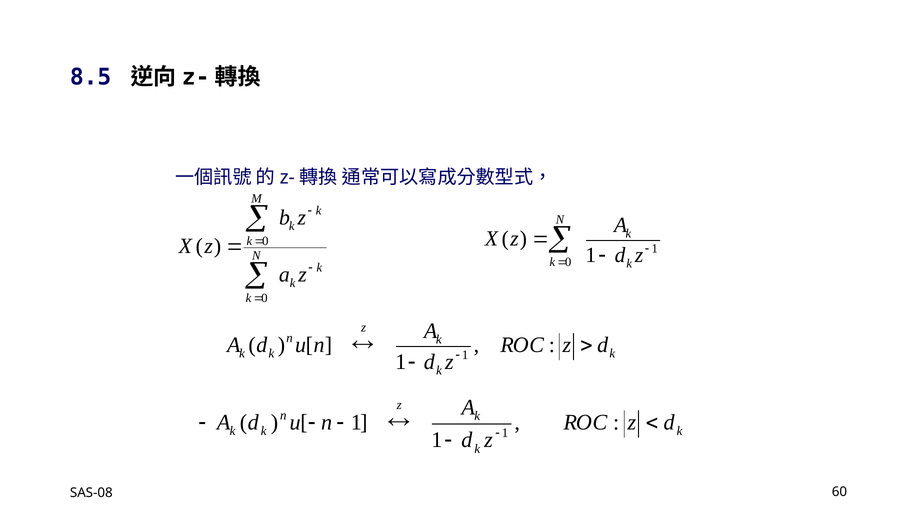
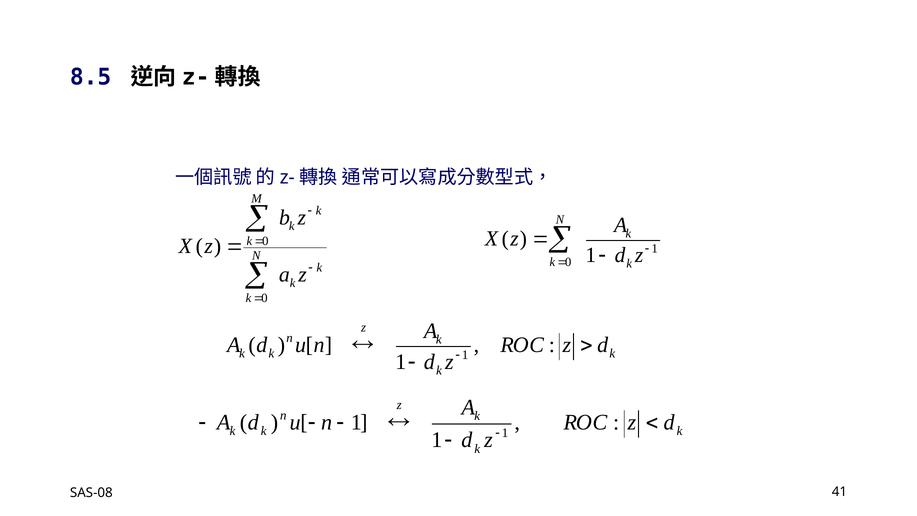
60: 60 -> 41 (839, 492)
